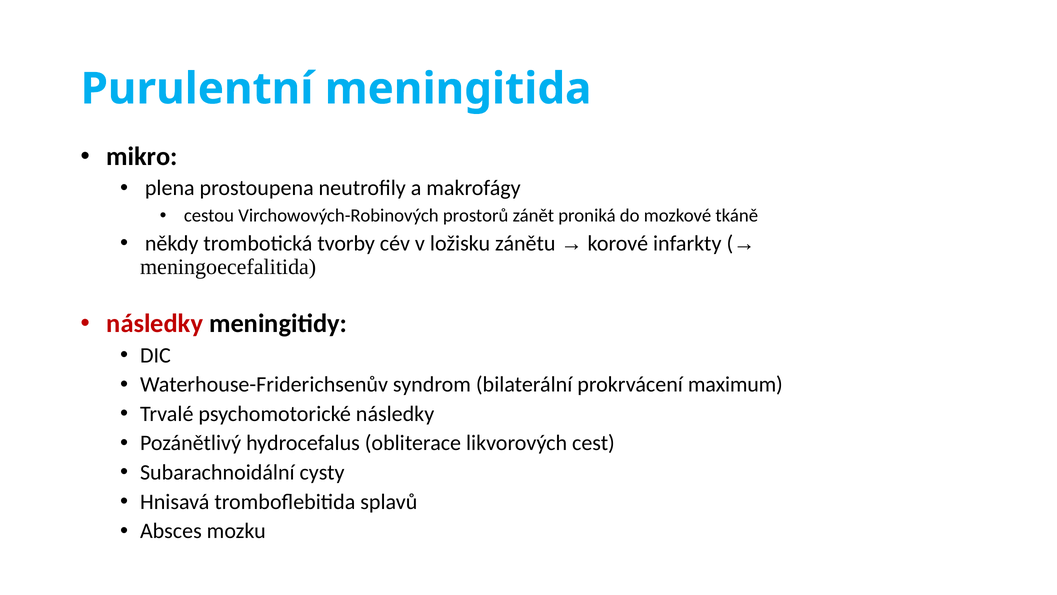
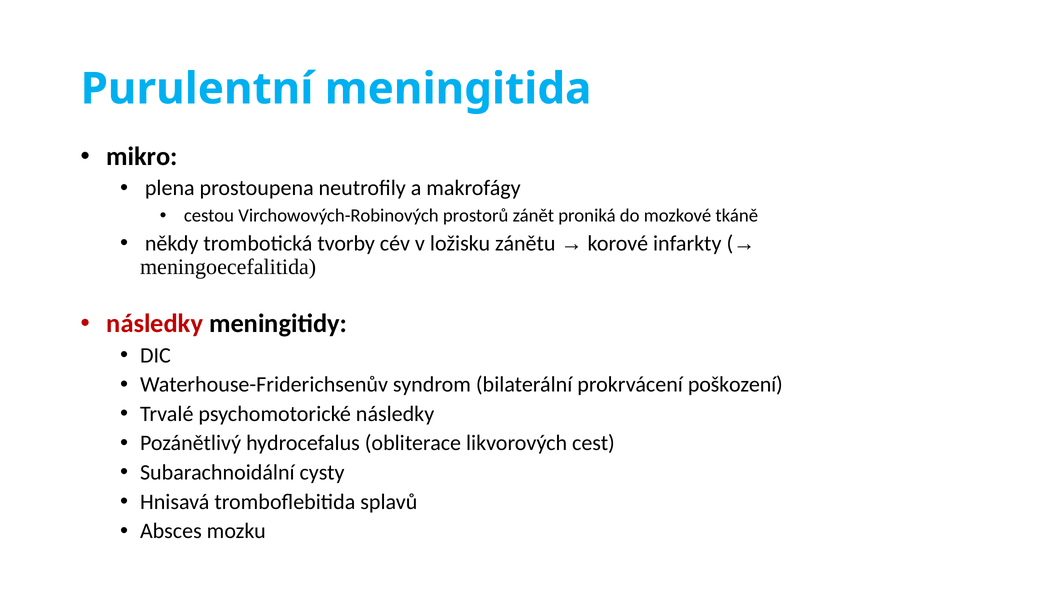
maximum: maximum -> poškození (735, 384)
